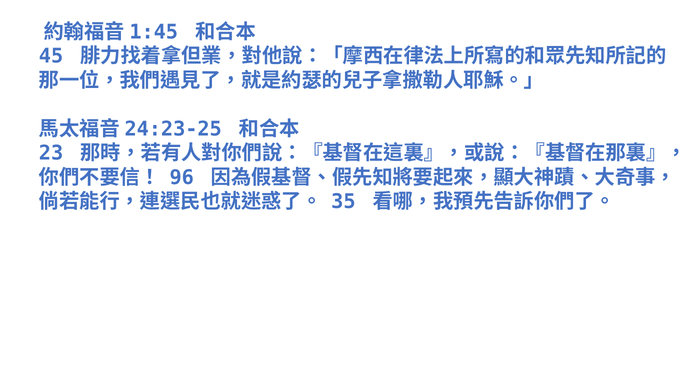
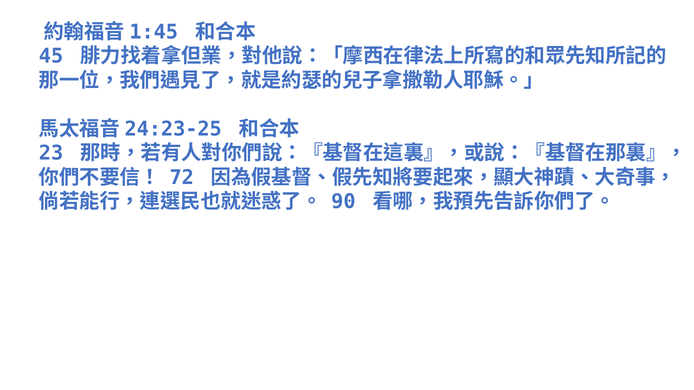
96: 96 -> 72 (182, 178)
35: 35 -> 90 (343, 202)
